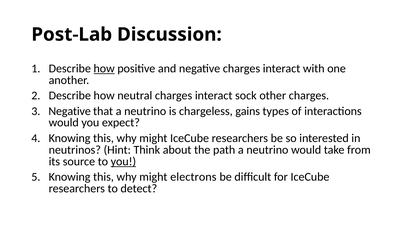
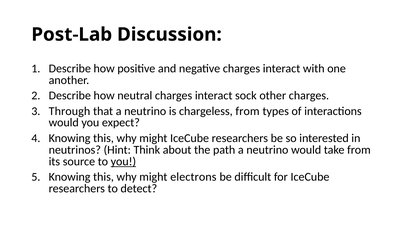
how underline: present -> none (104, 68)
Negative: Negative -> Through (70, 111)
chargeless gains: gains -> from (248, 111)
